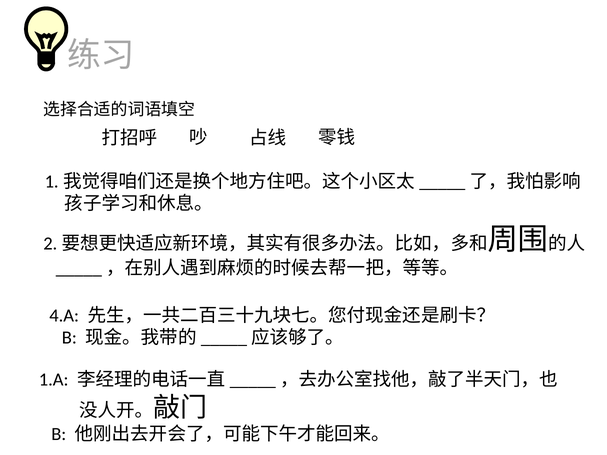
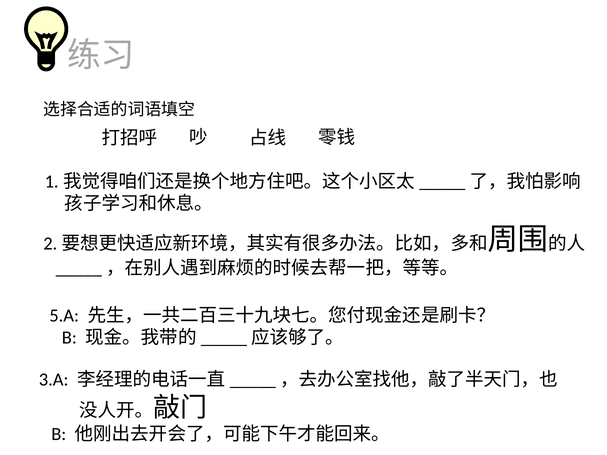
4.A: 4.A -> 5.A (64, 316)
1.A: 1.A -> 3.A (54, 380)
